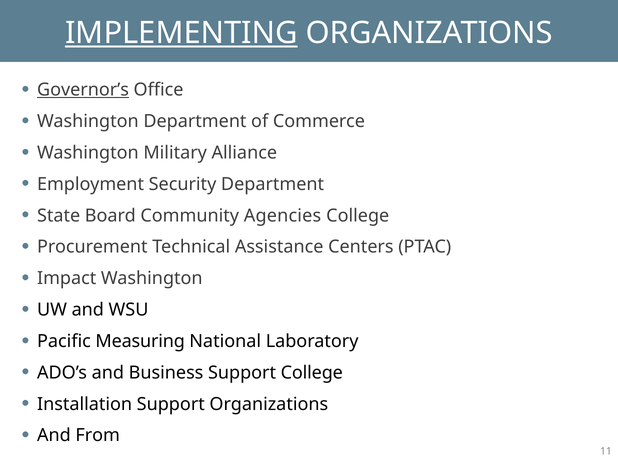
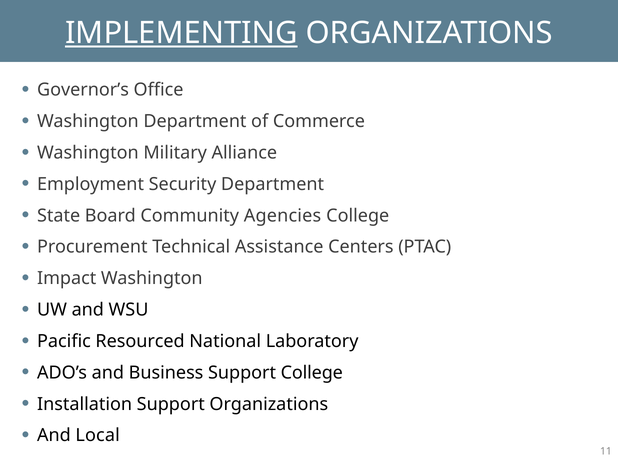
Governor’s underline: present -> none (83, 90)
Measuring: Measuring -> Resourced (140, 341)
From: From -> Local (98, 435)
